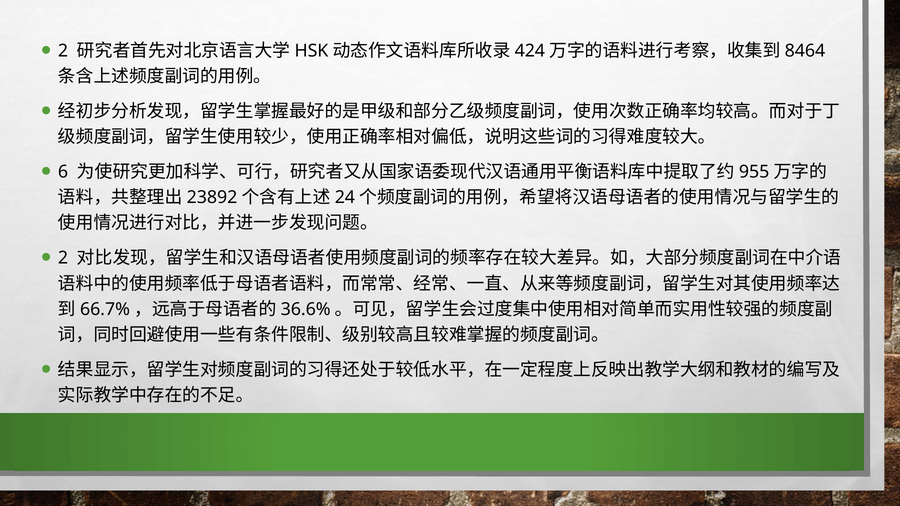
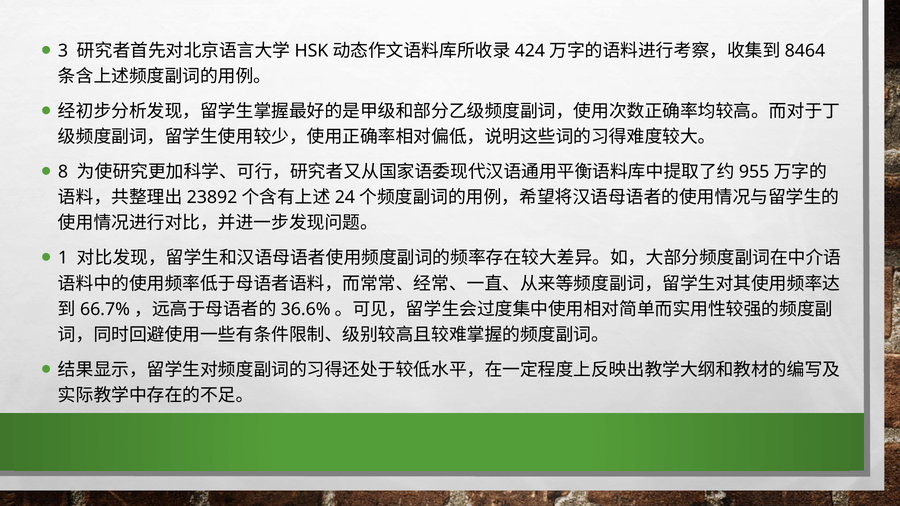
2: 2 -> 3 (63, 51)
6: 6 -> 8 (63, 172)
2: 2 -> 1 (63, 258)
